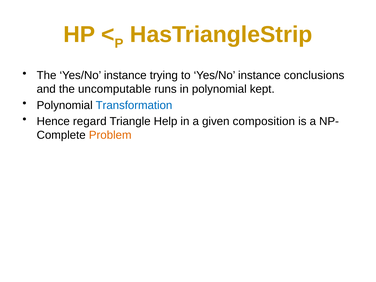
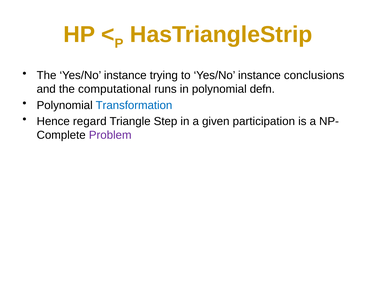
uncomputable: uncomputable -> computational (115, 89)
kept: kept -> defn (262, 89)
Help: Help -> Step (166, 121)
composition: composition -> participation (264, 121)
Problem colour: orange -> purple (110, 135)
